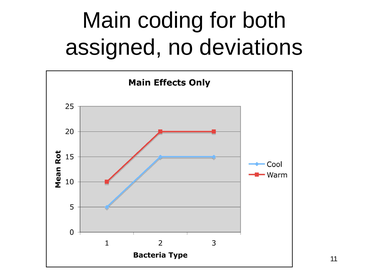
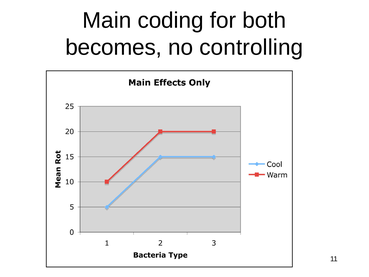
assigned: assigned -> becomes (114, 47)
deviations: deviations -> controlling (251, 47)
